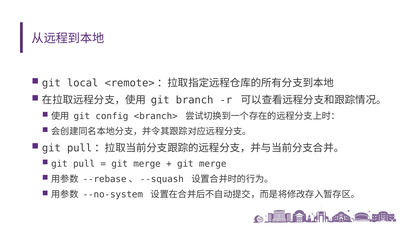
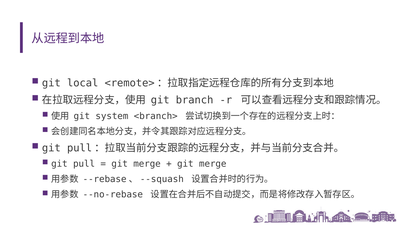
config: config -> system (112, 116)
--no-system: --no-system -> --no-rebase (113, 195)
